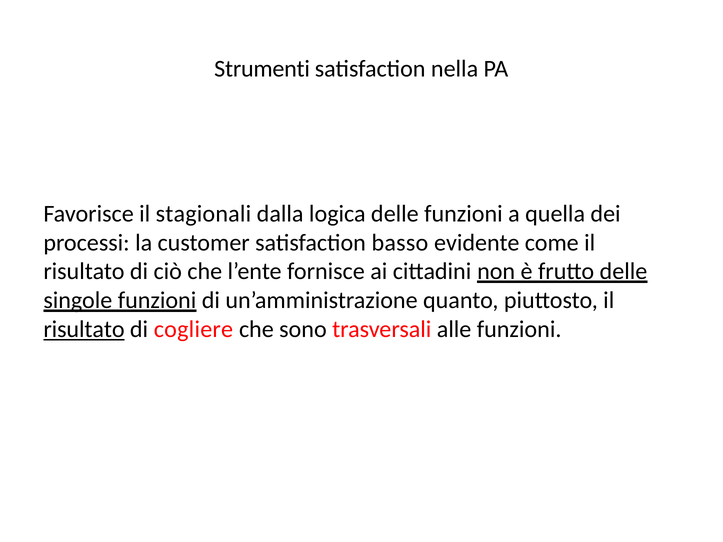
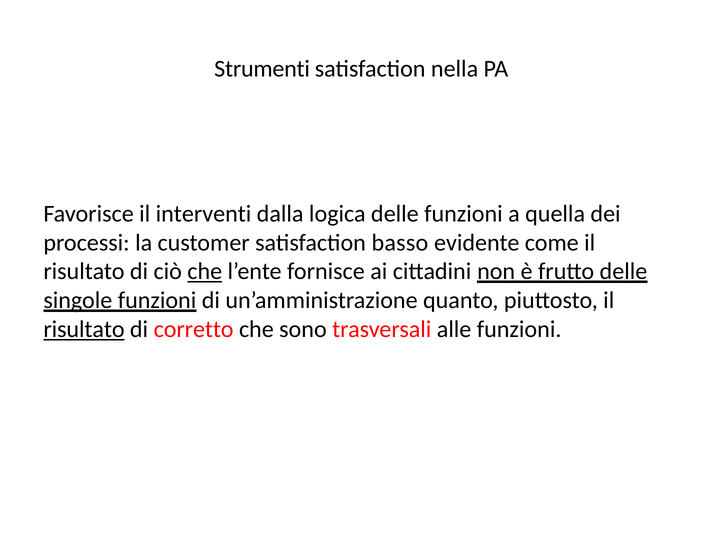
stagionali: stagionali -> interventi (204, 214)
che underline: none -> present (205, 272)
cogliere: cogliere -> corretto (194, 329)
